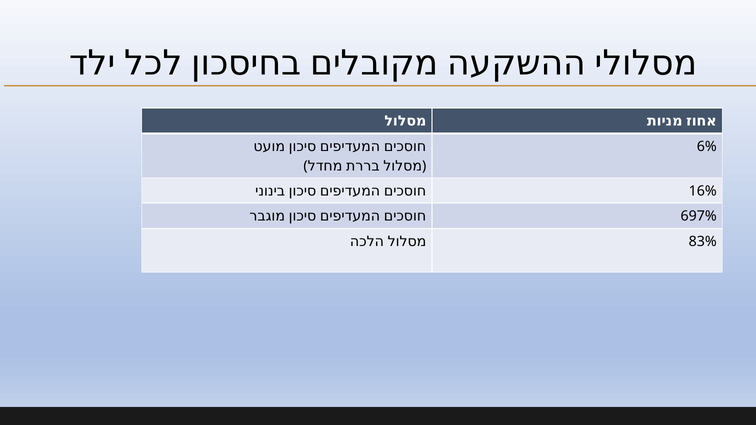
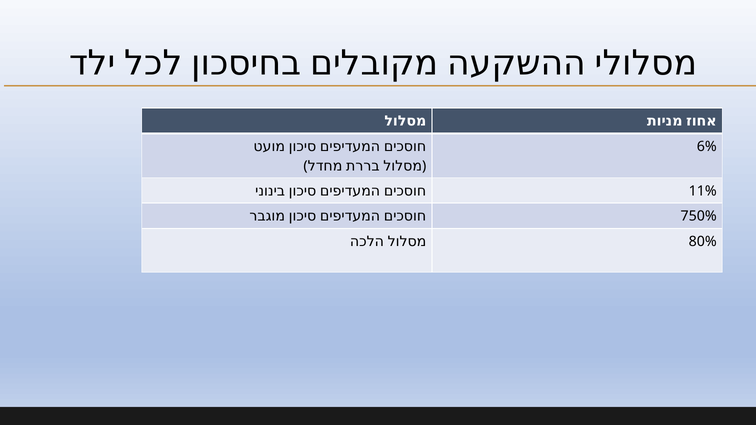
16%: 16% -> 11% (703, 191)
697%: 697% -> 750% (699, 216)
83%: 83% -> 80% (703, 242)
